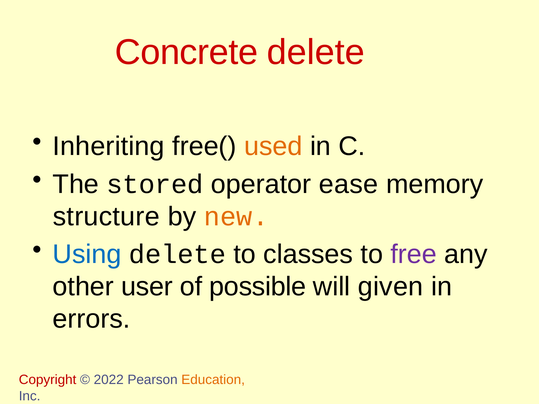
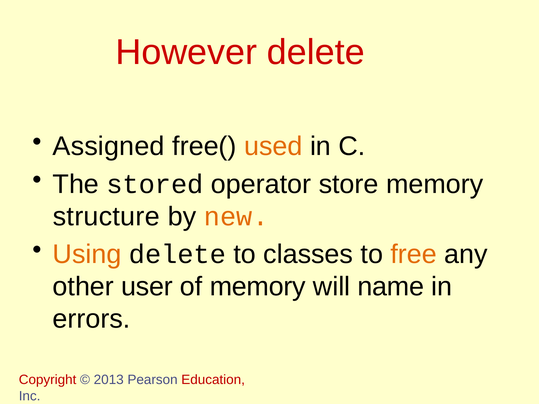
Concrete: Concrete -> However (186, 52)
Inheriting: Inheriting -> Assigned (109, 147)
ease: ease -> store (349, 184)
Using colour: blue -> orange (87, 254)
free colour: purple -> orange (414, 254)
of possible: possible -> memory (258, 287)
given: given -> name (391, 287)
2022: 2022 -> 2013 (109, 380)
Education colour: orange -> red (213, 380)
